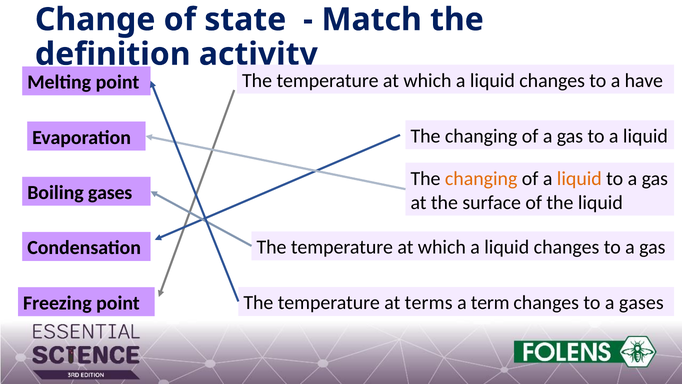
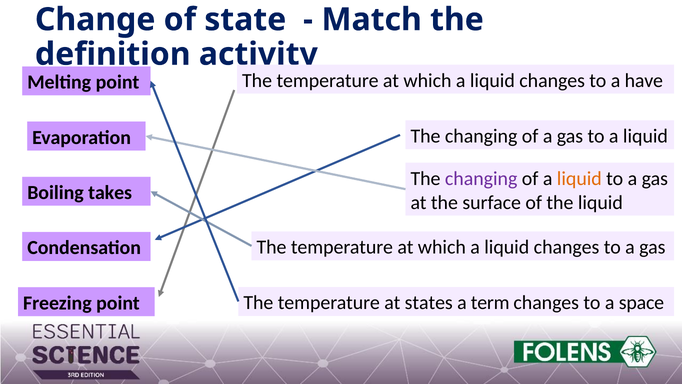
changing colour: orange -> purple (481, 178)
Boiling gases: gases -> takes (110, 192)
terms: terms -> states (429, 303)
a gases: gases -> space (641, 303)
